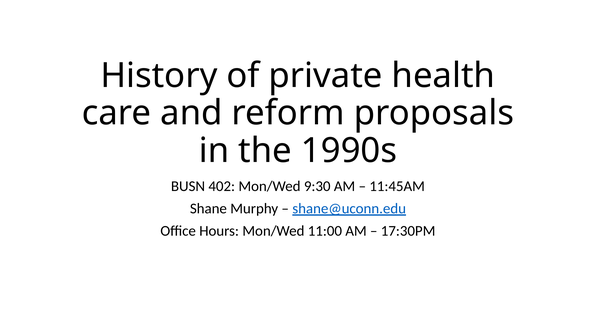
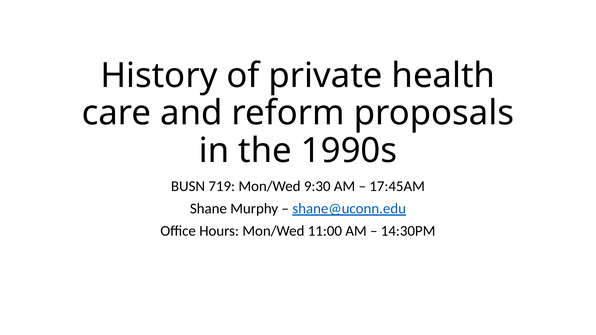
402: 402 -> 719 (222, 186)
11:45AM: 11:45AM -> 17:45AM (397, 186)
17:30PM: 17:30PM -> 14:30PM (408, 231)
